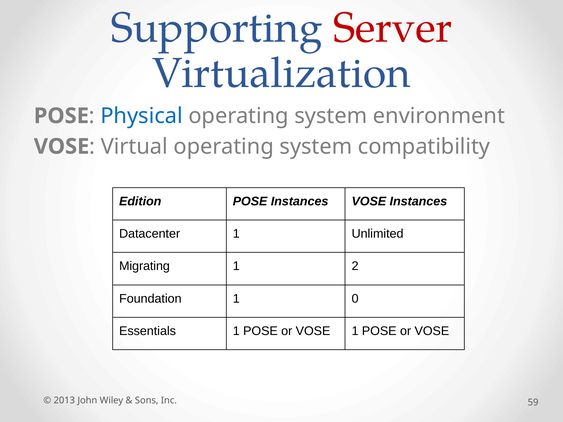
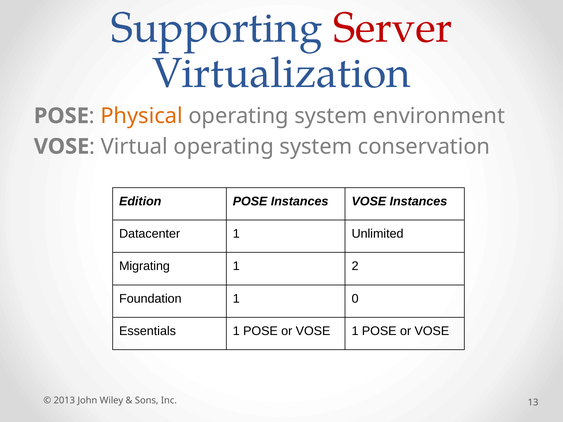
Physical colour: blue -> orange (142, 116)
compatibility: compatibility -> conservation (424, 147)
59: 59 -> 13 (533, 402)
